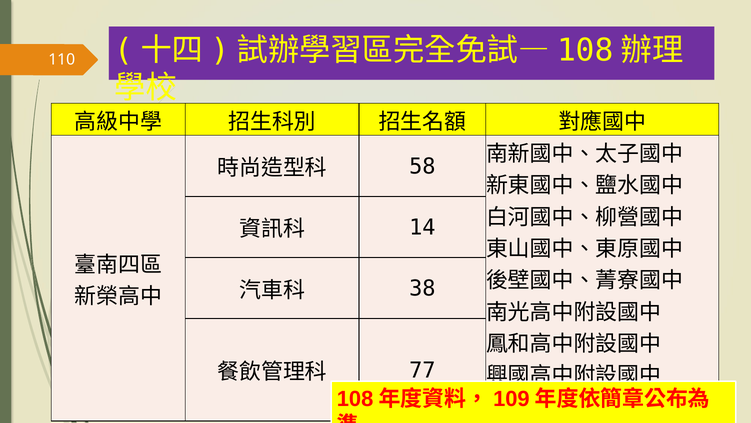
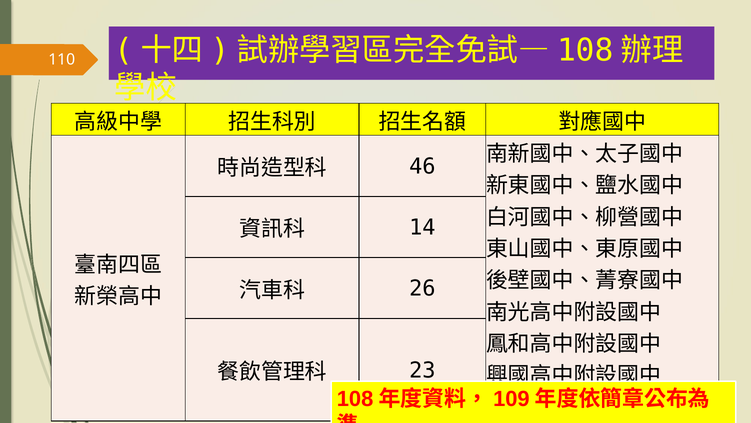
58: 58 -> 46 (422, 166)
38: 38 -> 26 (422, 288)
77: 77 -> 23 (422, 370)
